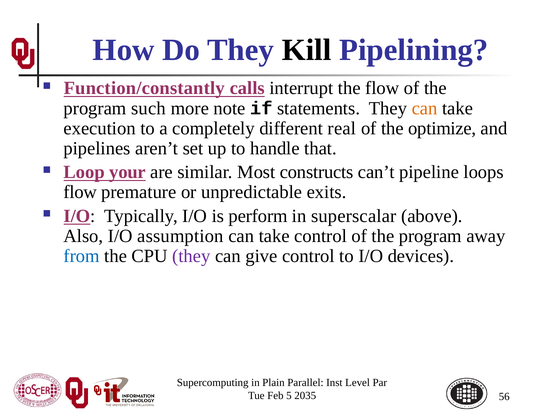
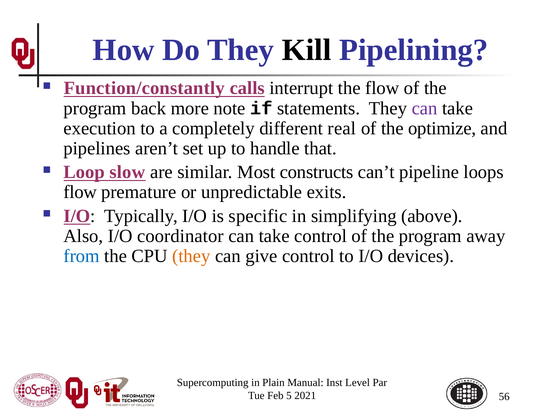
such: such -> back (149, 108)
can colour: orange -> purple (425, 108)
your: your -> slow (127, 172)
perform: perform -> specific (258, 216)
superscalar: superscalar -> simplifying (354, 216)
assumption: assumption -> coordinator (180, 236)
they colour: purple -> orange (191, 256)
Parallel: Parallel -> Manual (305, 382)
2035: 2035 -> 2021 (305, 395)
